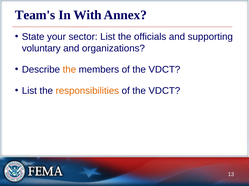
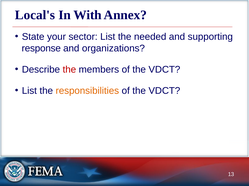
Team's: Team's -> Local's (35, 15)
officials: officials -> needed (150, 37)
voluntary: voluntary -> response (41, 48)
the colour: orange -> red (69, 70)
